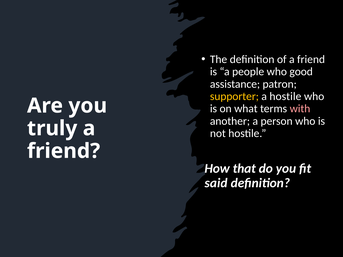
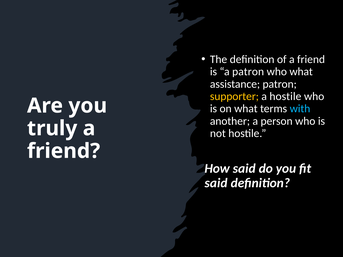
a people: people -> patron (248, 72)
who good: good -> what (301, 72)
with colour: pink -> light blue (300, 109)
How that: that -> said (244, 169)
